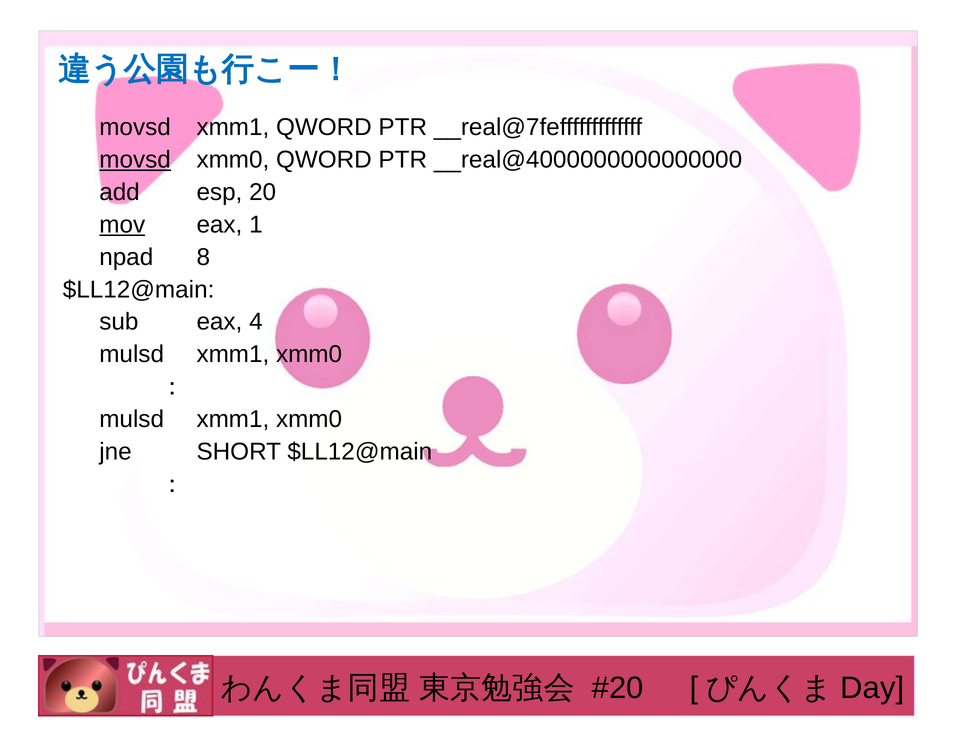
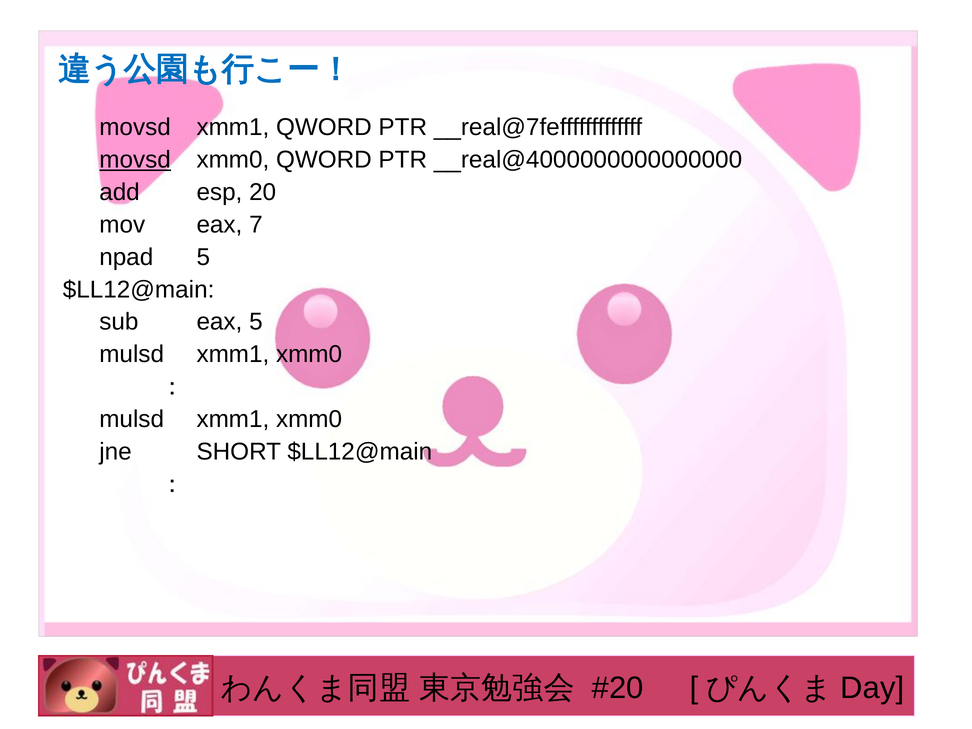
mov underline: present -> none (122, 225)
1: 1 -> 7 (256, 225)
npad 8: 8 -> 5 (203, 257)
eax 4: 4 -> 5 (256, 322)
